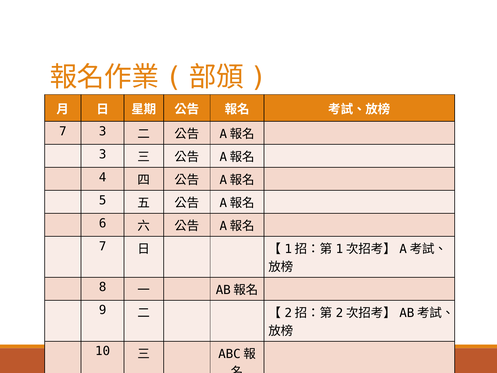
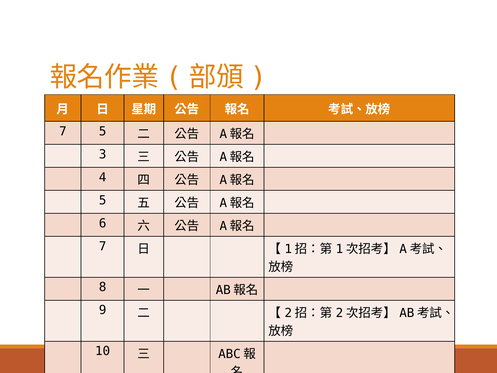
7 3: 3 -> 5 (103, 131)
